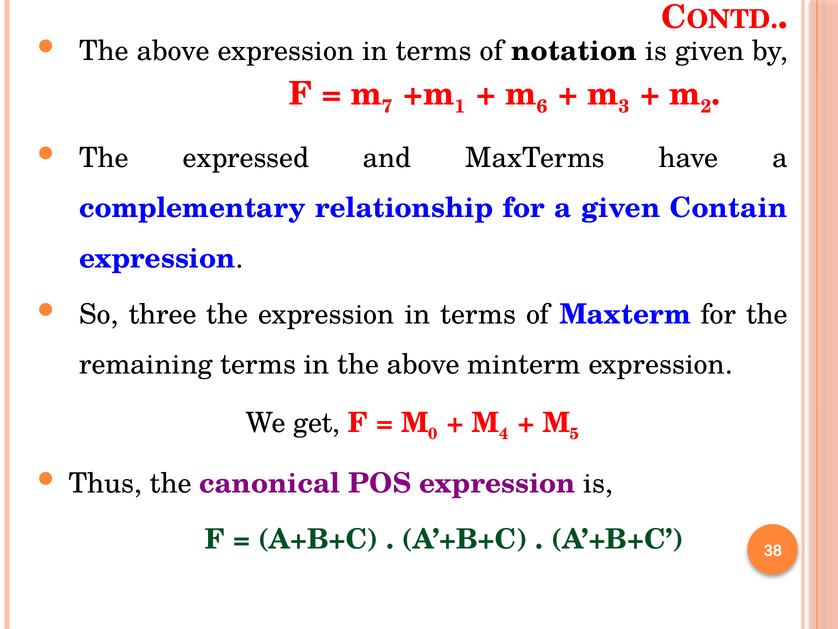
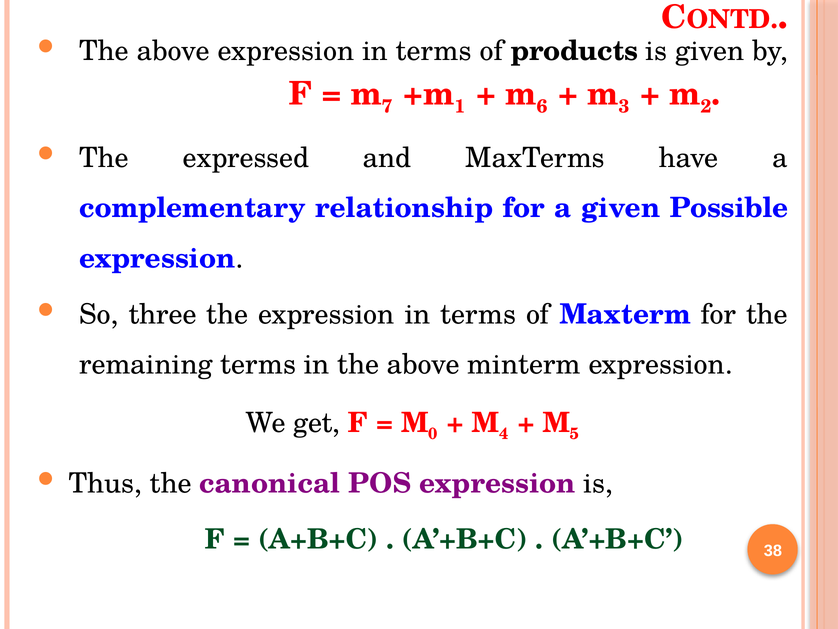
notation: notation -> products (574, 51)
Contain: Contain -> Possible (729, 208)
